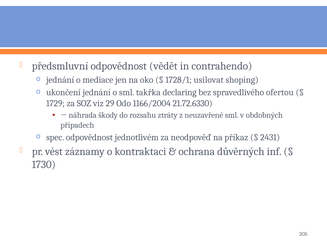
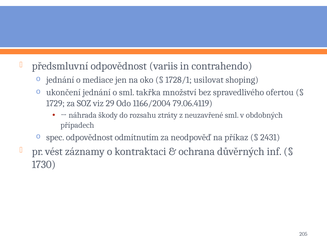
vědět: vědět -> variis (163, 66)
declaring: declaring -> množství (180, 93)
21.72.6330: 21.72.6330 -> 79.06.4119 (193, 103)
jednotlivém: jednotlivém -> odmítnutím (137, 137)
